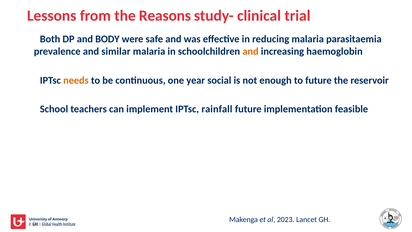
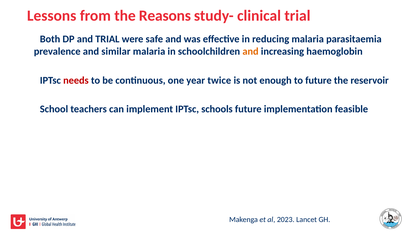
and BODY: BODY -> TRIAL (107, 39)
needs colour: orange -> red (76, 80)
social: social -> twice (219, 80)
rainfall: rainfall -> schools (217, 109)
